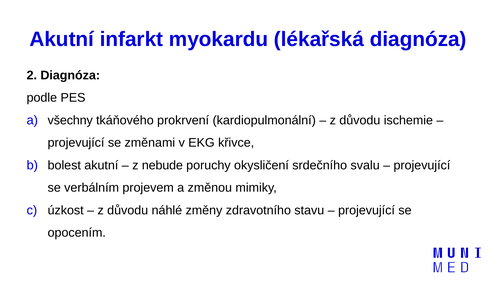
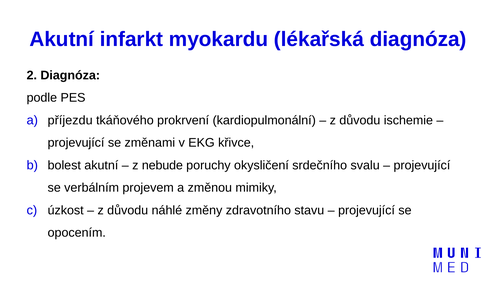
všechny: všechny -> příjezdu (70, 120)
